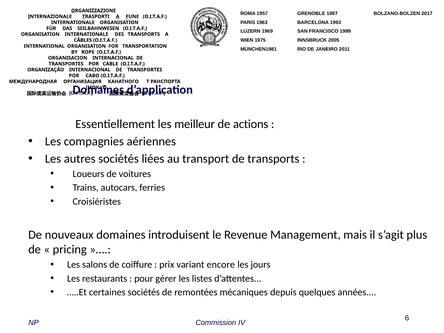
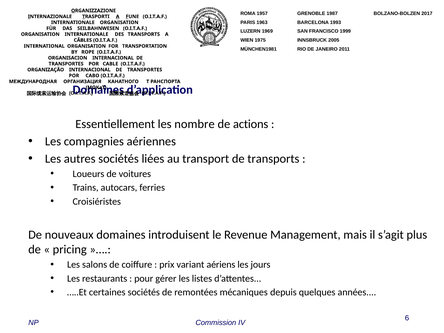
meilleur: meilleur -> nombre (195, 124)
encore: encore -> aériens (221, 265)
